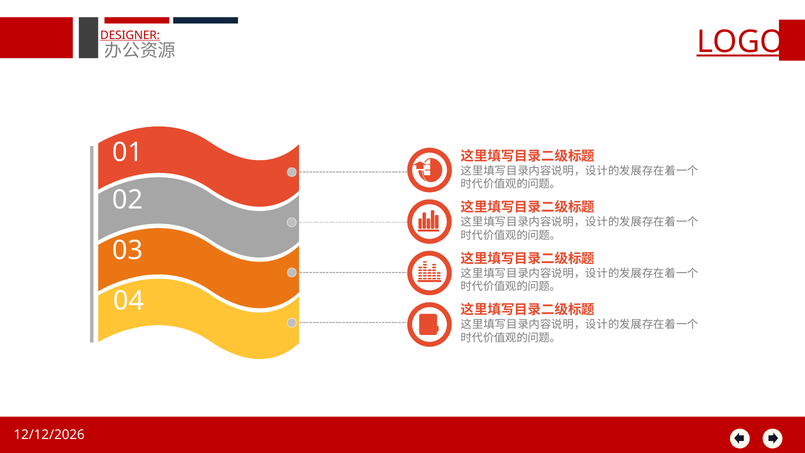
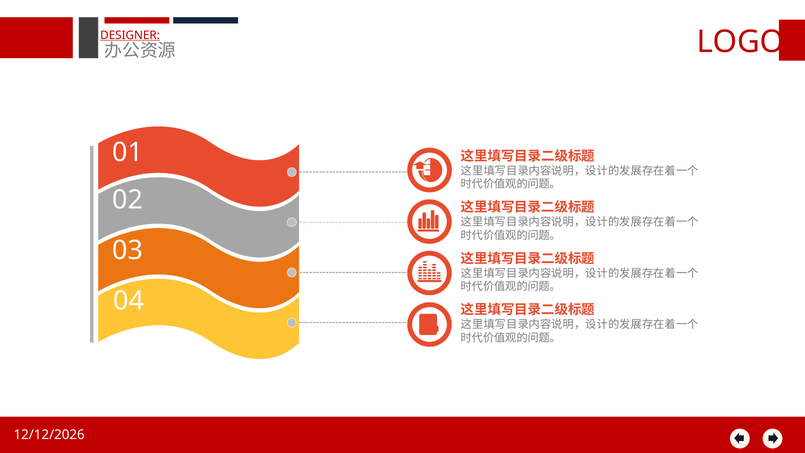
LOGO underline: present -> none (740, 42)
